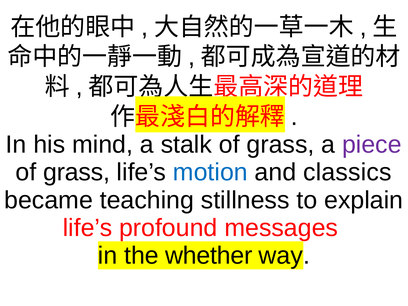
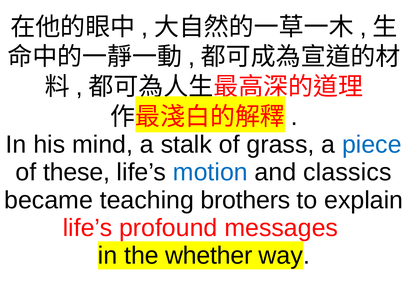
piece colour: purple -> blue (372, 145)
grass: grass -> these (77, 172)
stillness: stillness -> brothers (245, 200)
